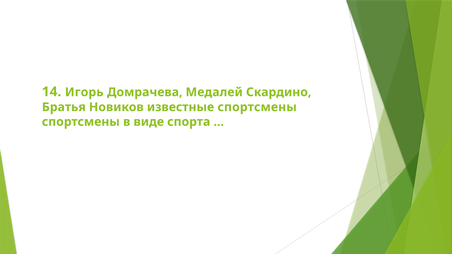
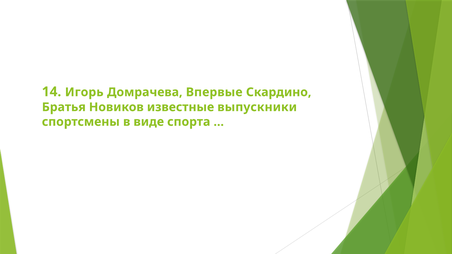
Медалей: Медалей -> Впервые (214, 92)
известные спортсмены: спортсмены -> выпускники (257, 107)
